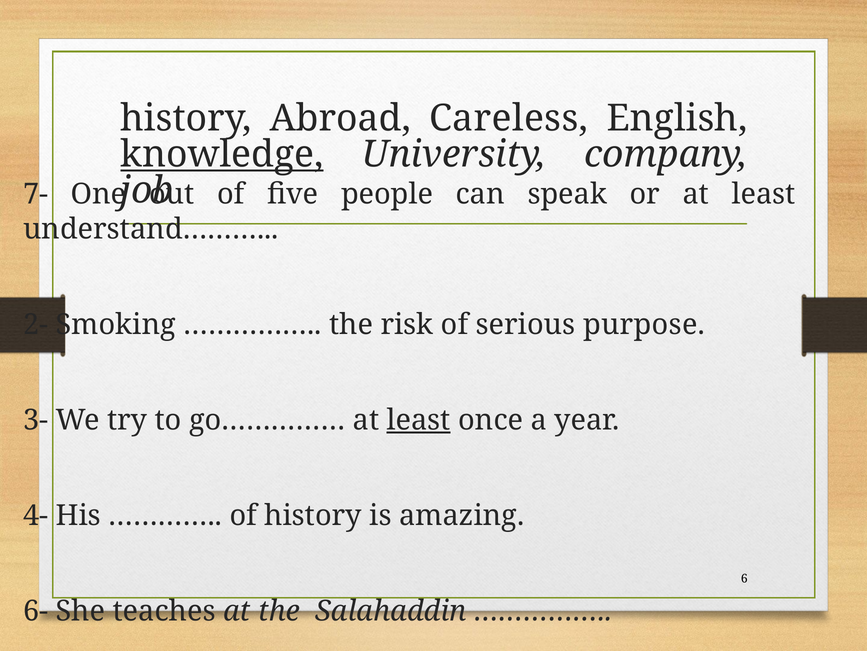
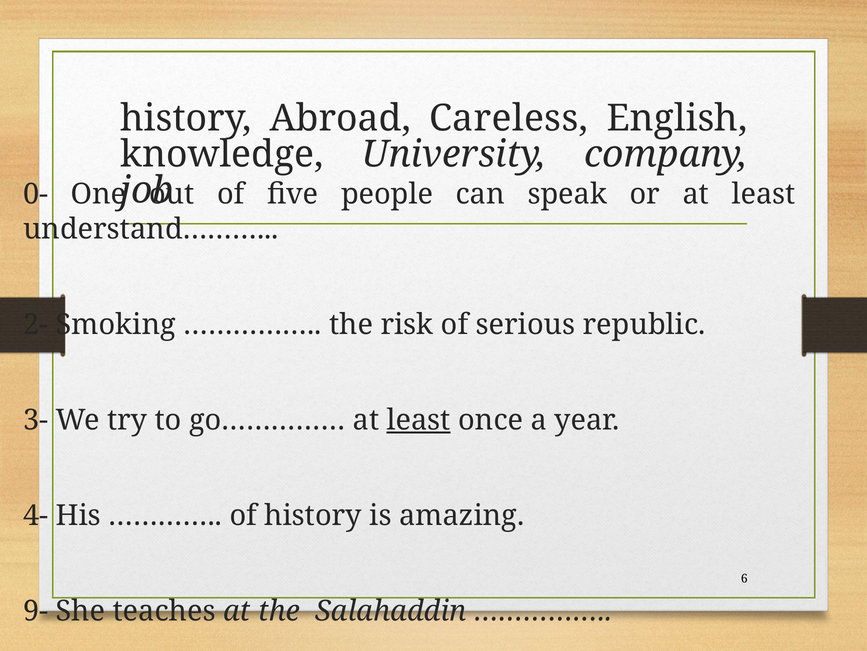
knowledge underline: present -> none (222, 154)
7-: 7- -> 0- (36, 194)
purpose: purpose -> republic (644, 324)
6-: 6- -> 9- (36, 610)
